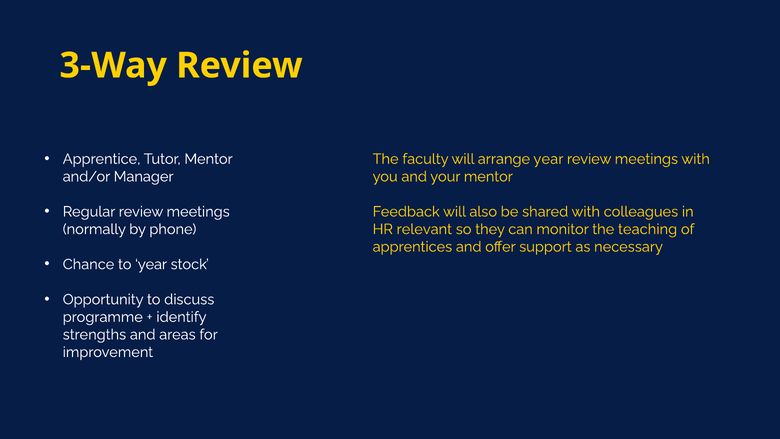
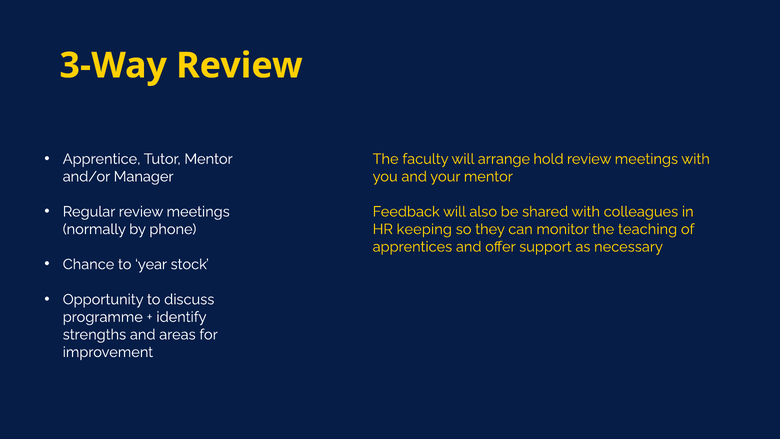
arrange year: year -> hold (549, 159)
relevant: relevant -> keeping (424, 229)
